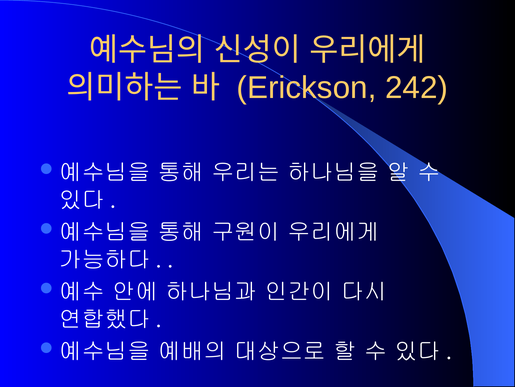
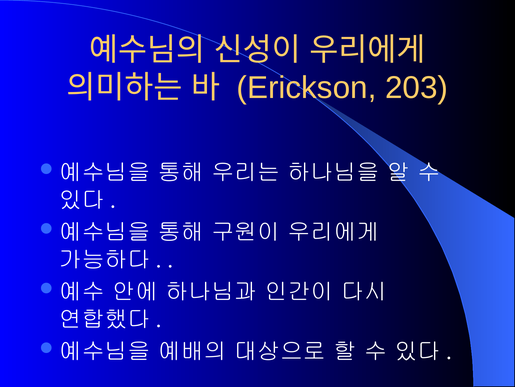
242: 242 -> 203 (417, 88)
